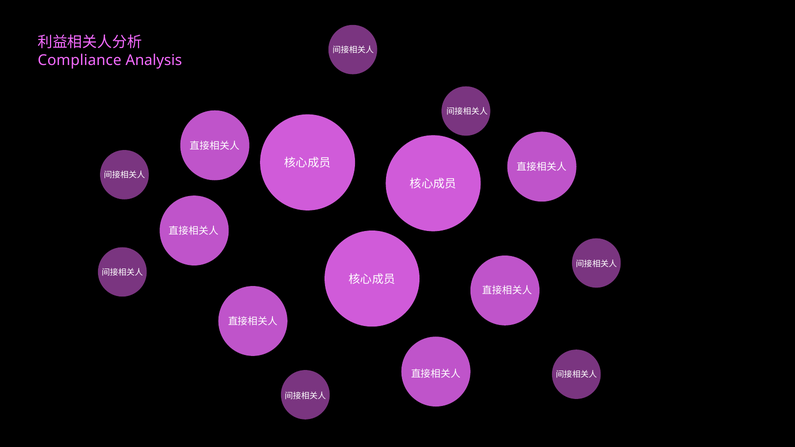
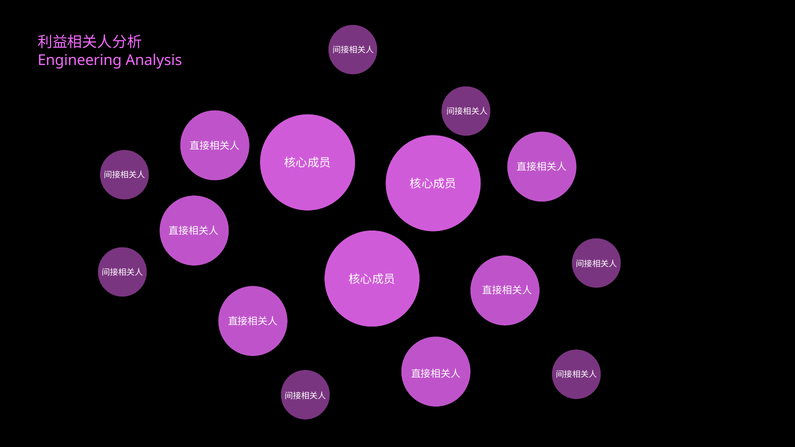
Compliance: Compliance -> Engineering (80, 60)
